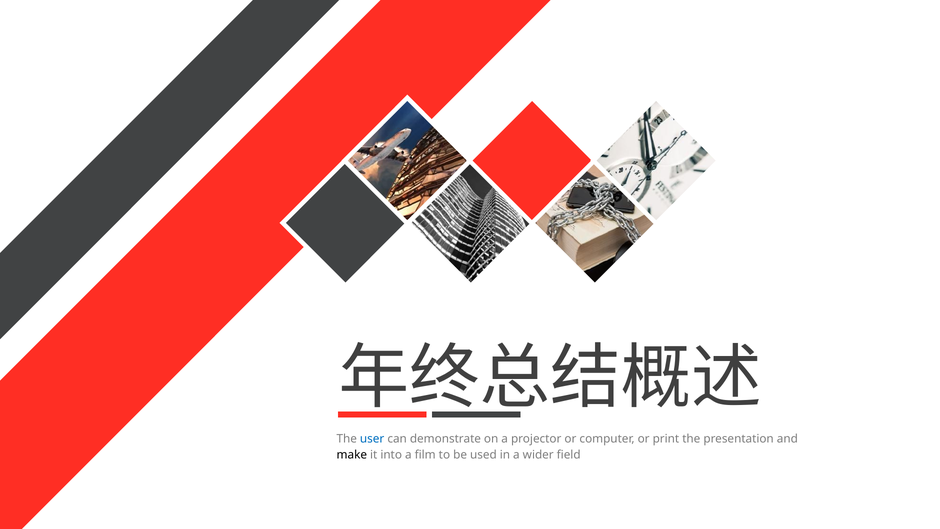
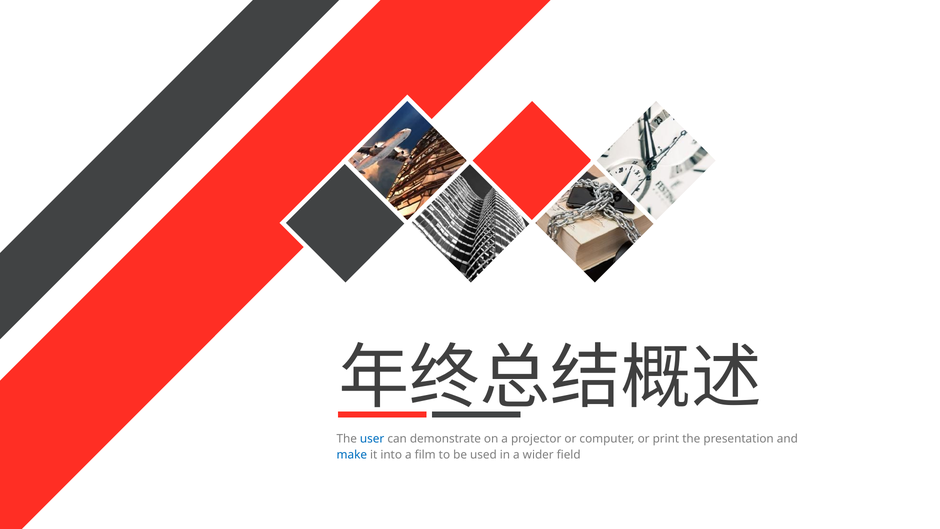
make colour: black -> blue (352, 455)
